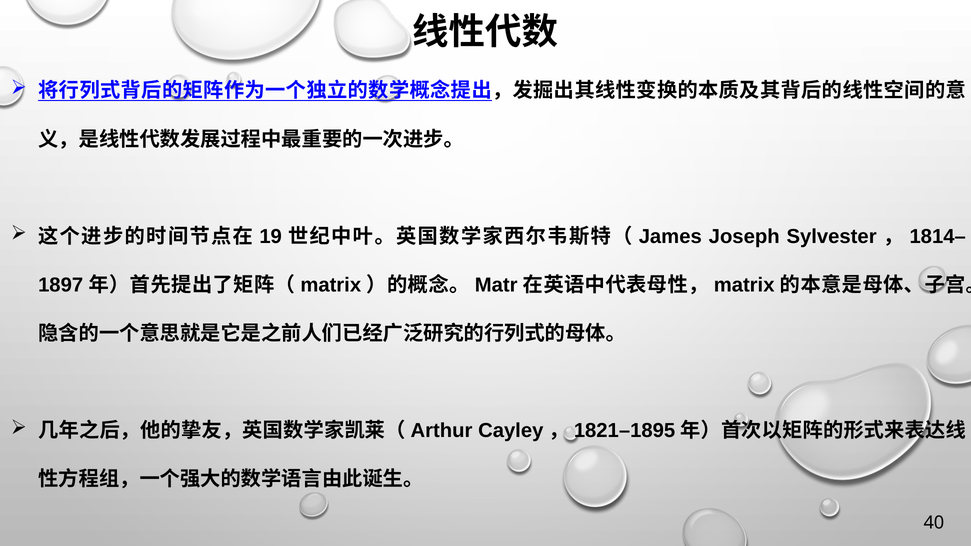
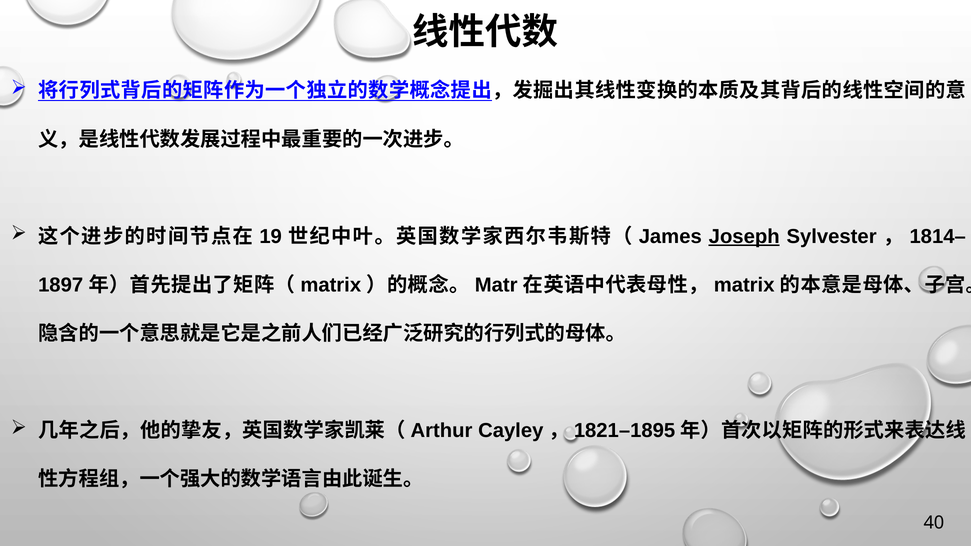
Joseph underline: none -> present (744, 237)
